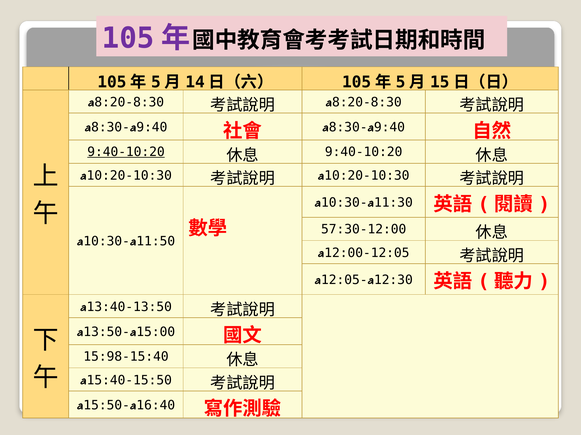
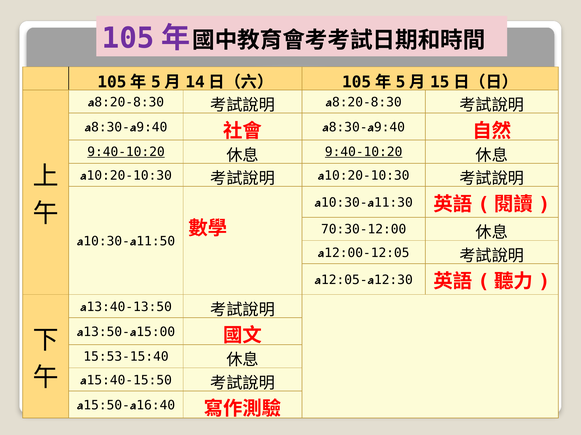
9:40-10:20 underline: none -> present (364, 152)
57:30-12:00: 57:30-12:00 -> 70:30-12:00 (364, 229)
15:98-15:40: 15:98-15:40 -> 15:53-15:40 (126, 357)
